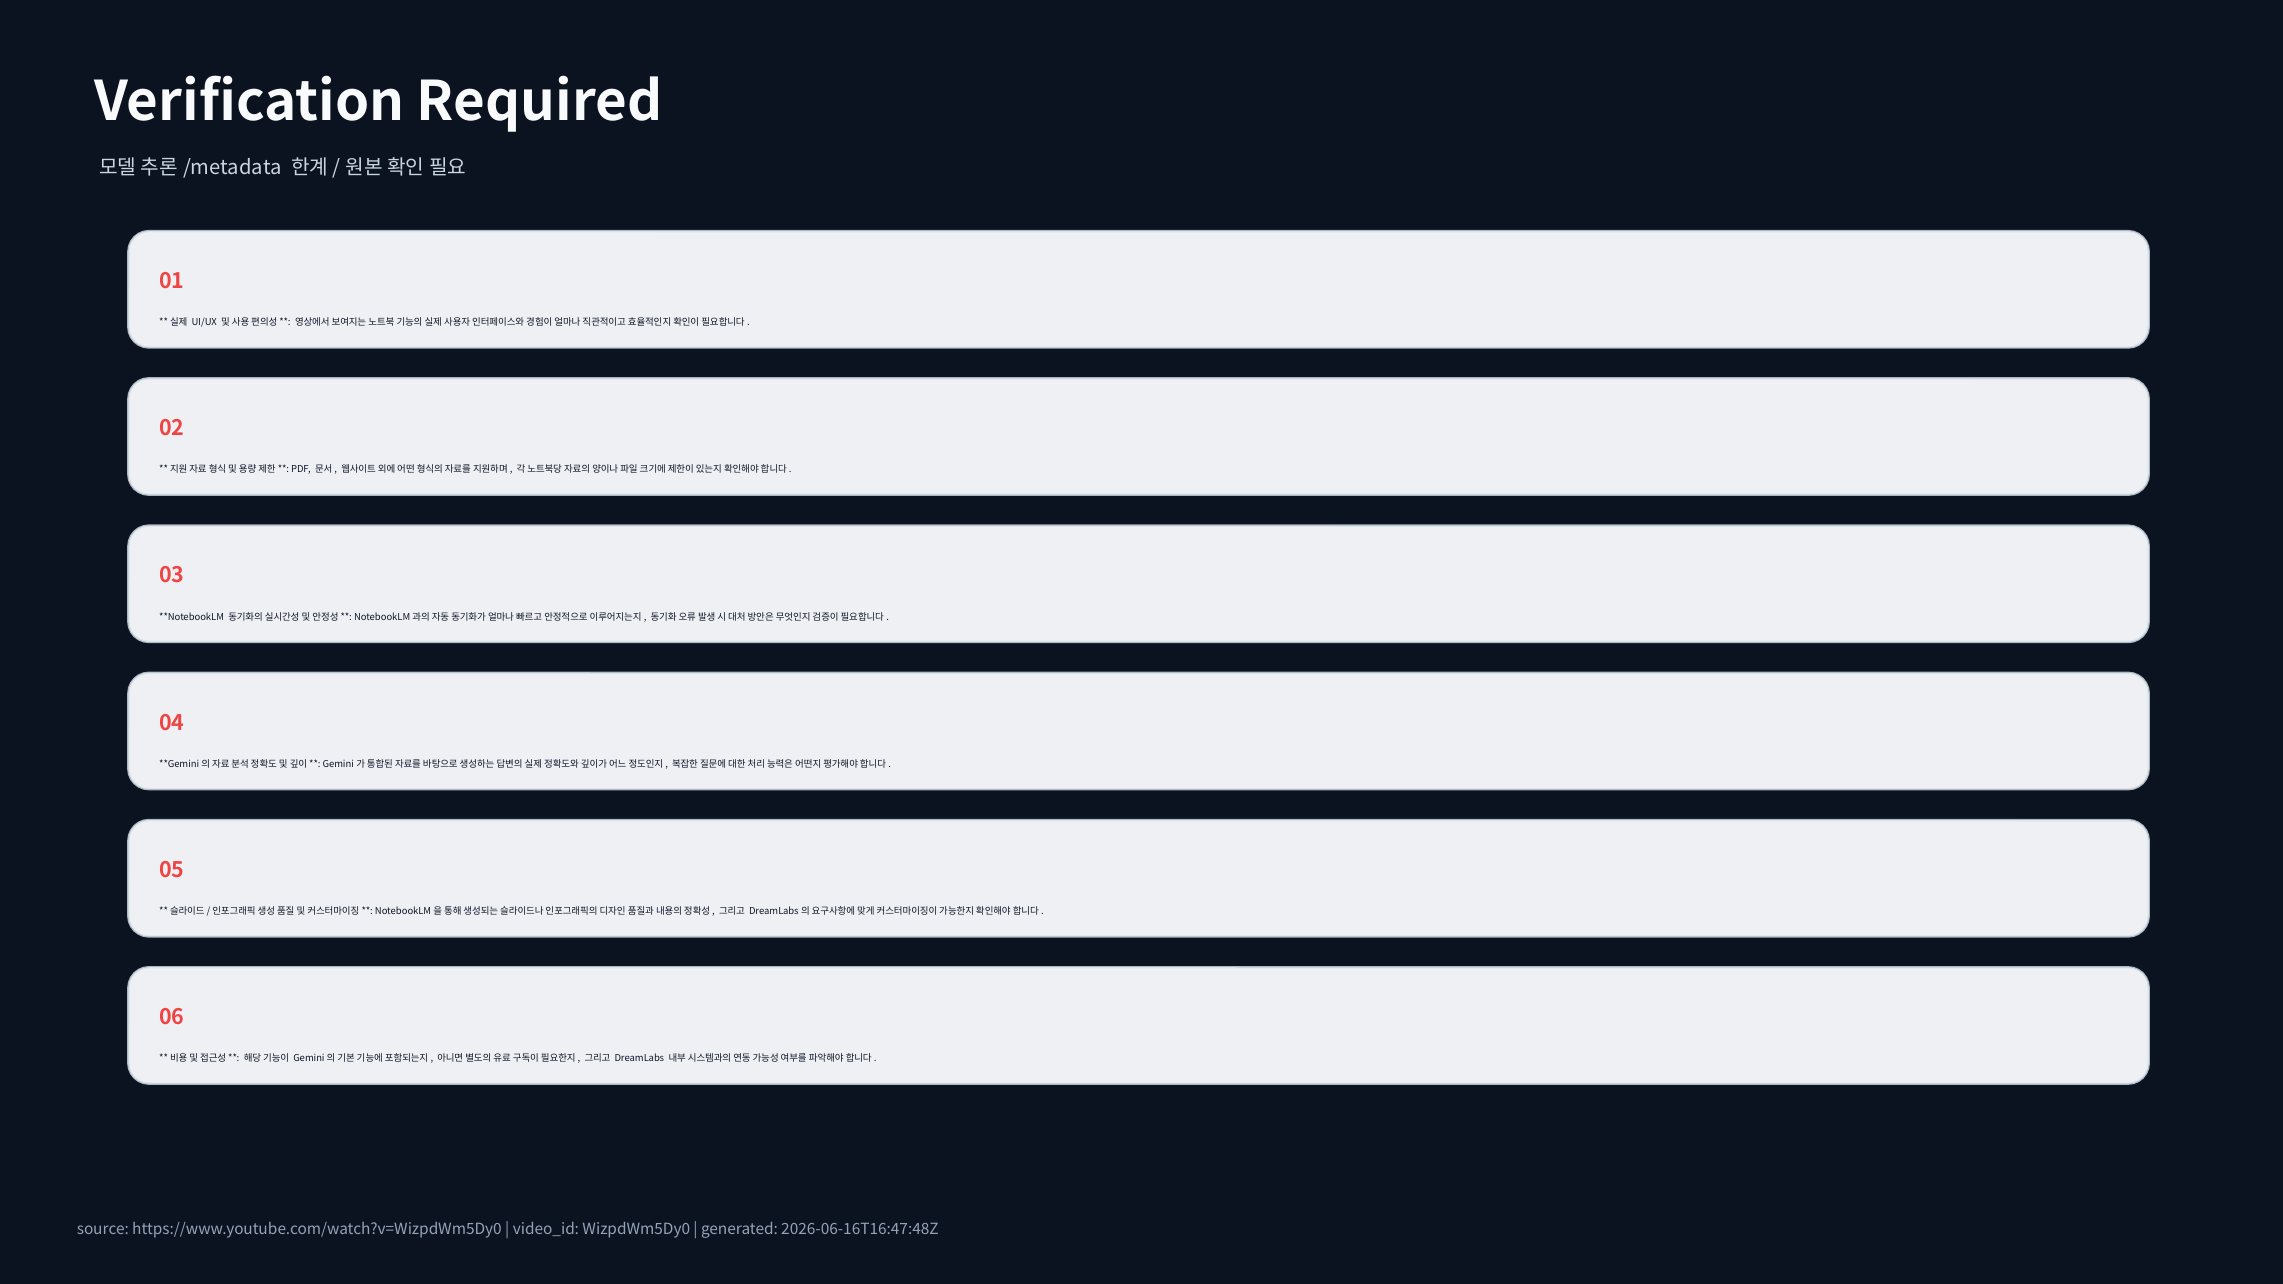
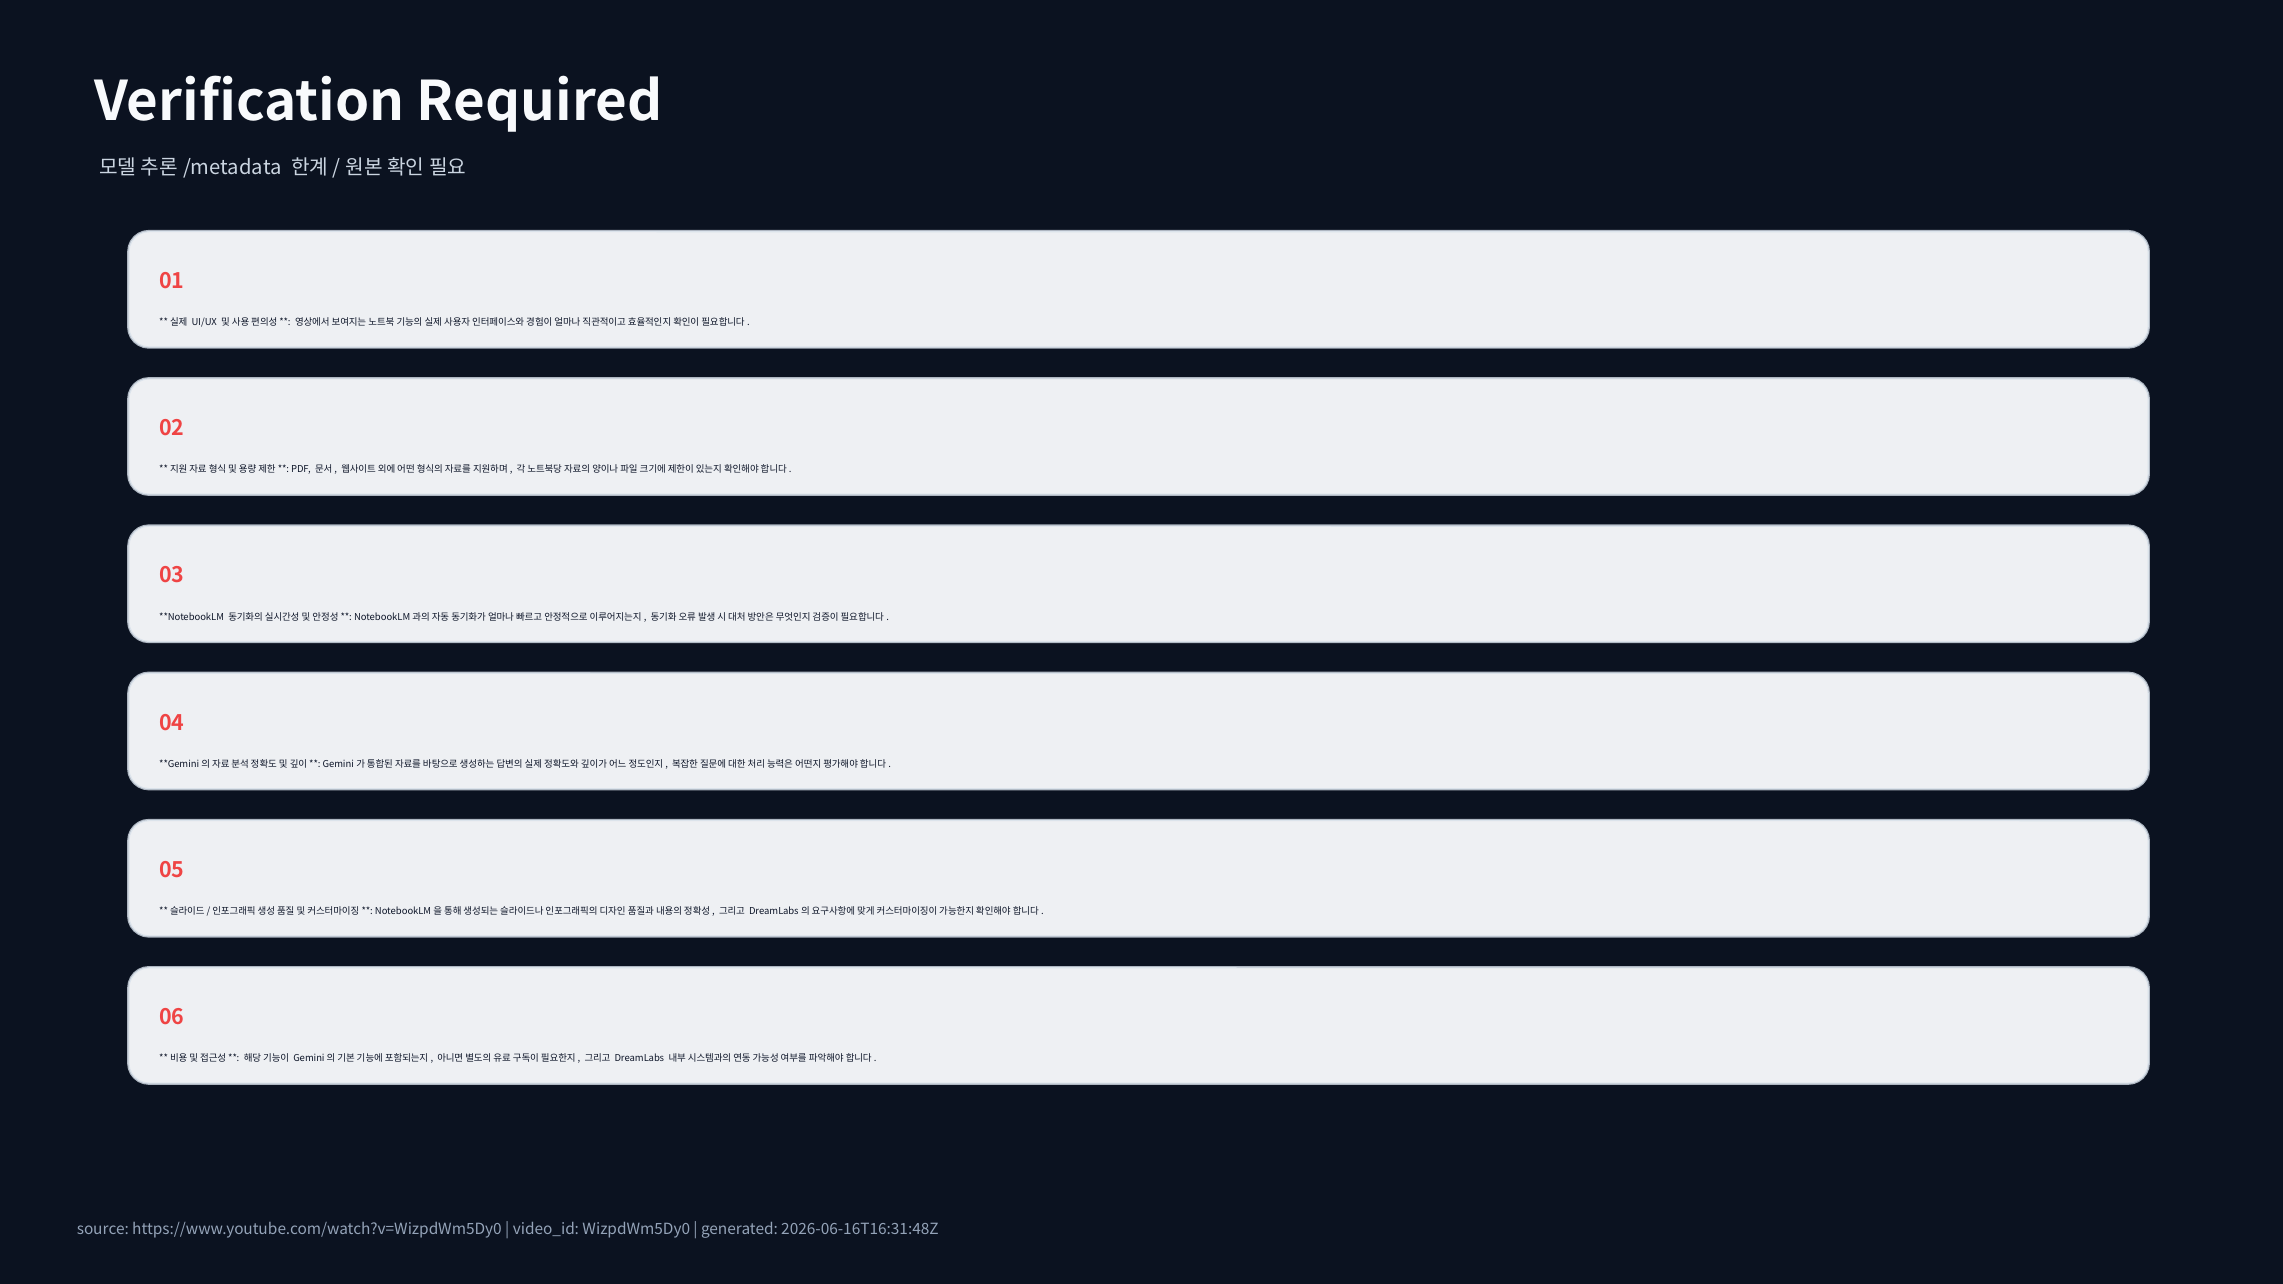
2026-06-16T16:47:48Z: 2026-06-16T16:47:48Z -> 2026-06-16T16:31:48Z (860, 1230)
